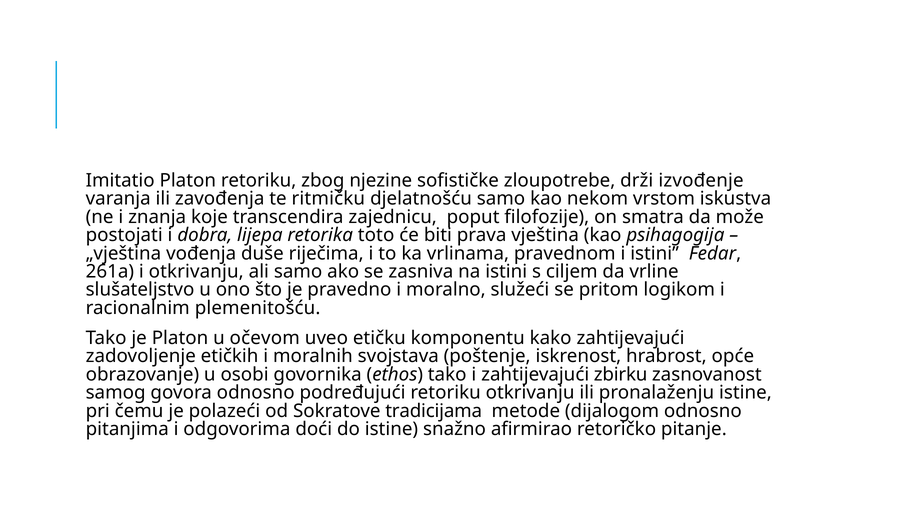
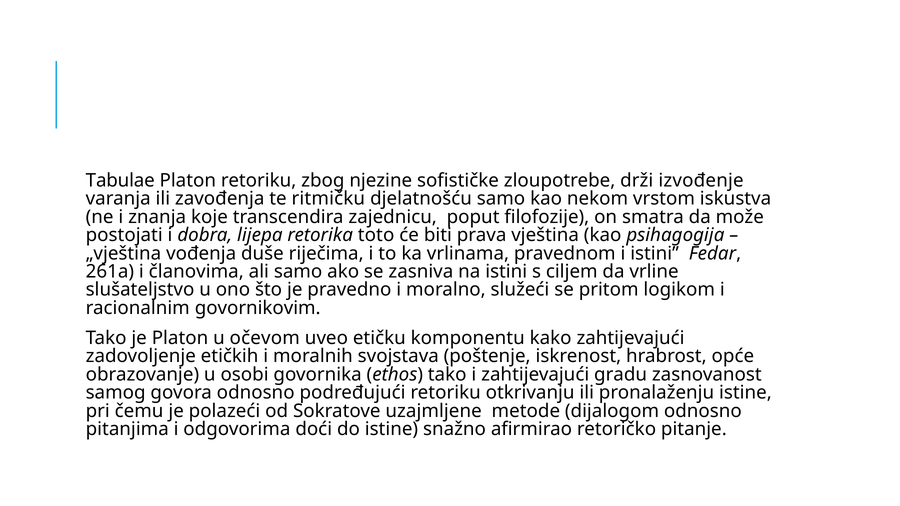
Imitatio: Imitatio -> Tabulae (120, 181)
i otkrivanju: otkrivanju -> članovima (196, 272)
plemenitošću: plemenitošću -> govornikovim (258, 308)
zbirku: zbirku -> gradu (621, 375)
tradicijama: tradicijama -> uzajmljene (434, 411)
